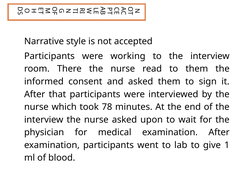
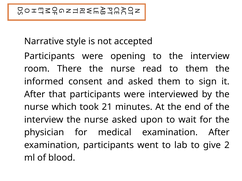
working: working -> opening (128, 56)
78: 78 -> 21 (107, 107)
1: 1 -> 2 (227, 145)
